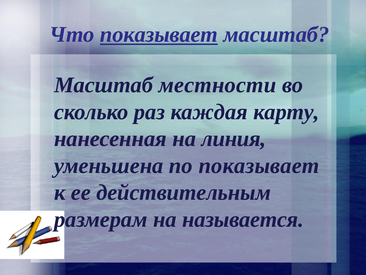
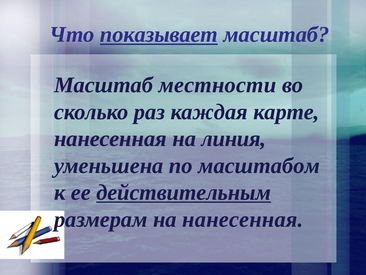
карту: карту -> карте (286, 112)
по показывает: показывает -> масштабом (259, 165)
действительным underline: none -> present (184, 192)
на называется: называется -> нанесенная (243, 219)
